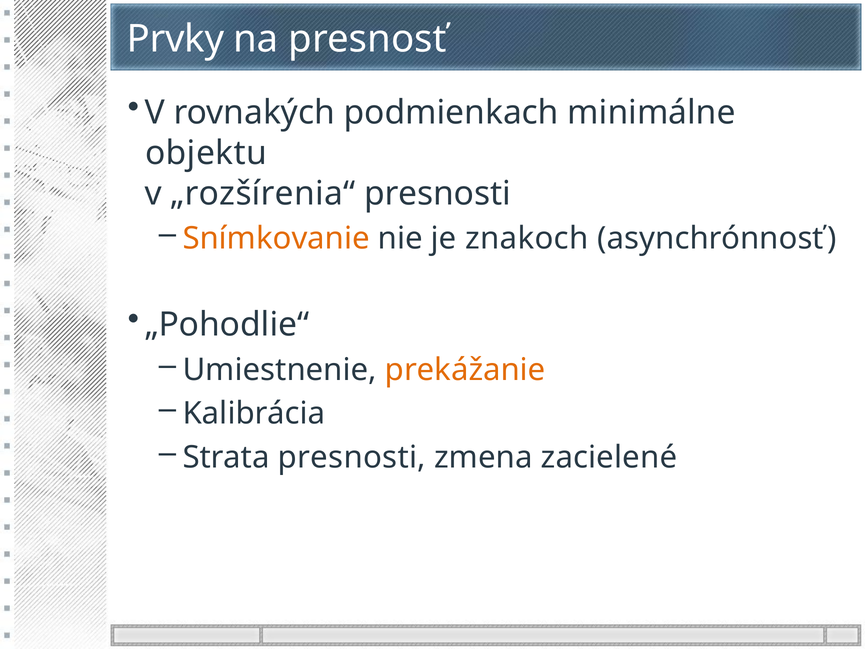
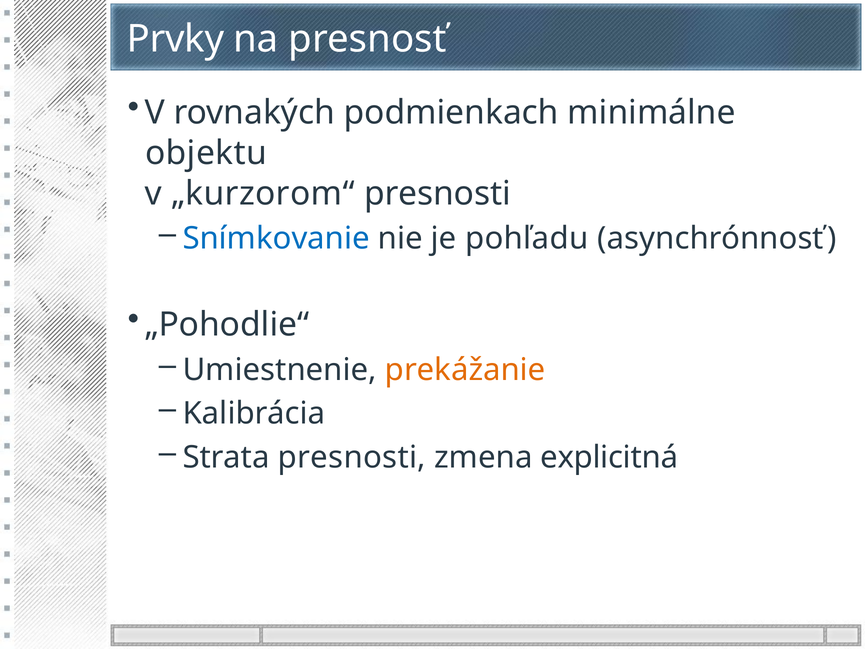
„rozšírenia“: „rozšírenia“ -> „kurzorom“ (263, 194)
Snímkovanie colour: orange -> blue (276, 239)
znakoch: znakoch -> pohľadu (527, 239)
zacielené: zacielené -> explicitná (609, 457)
